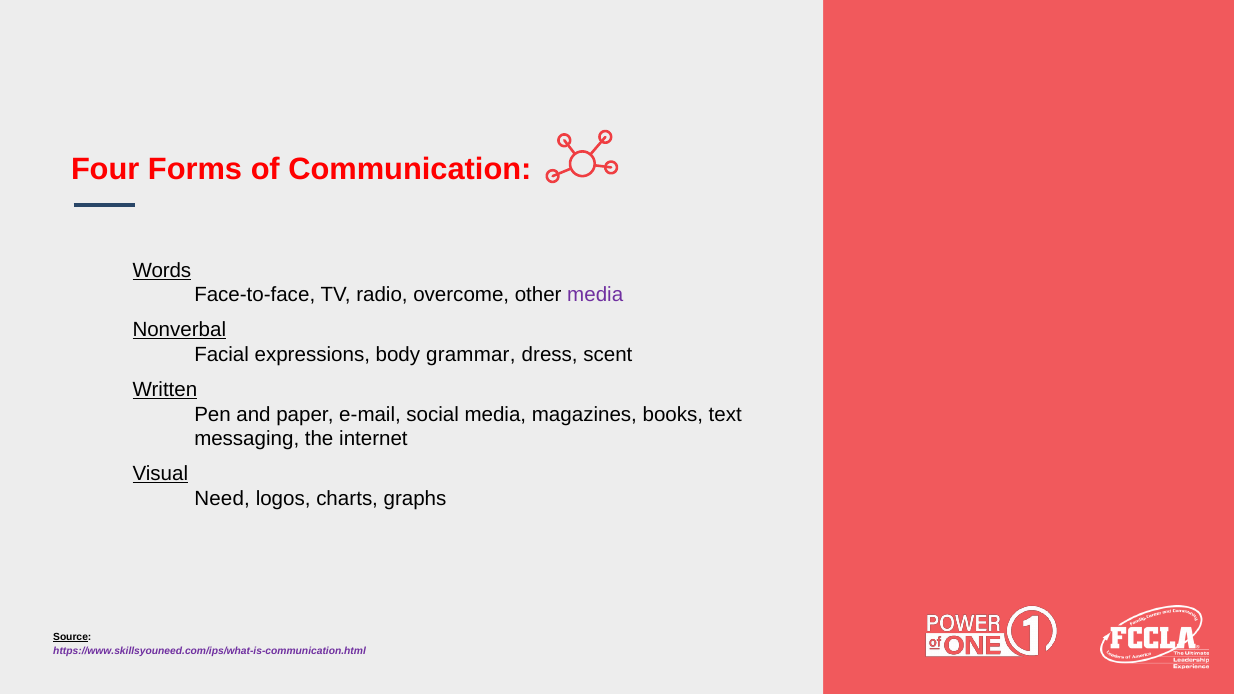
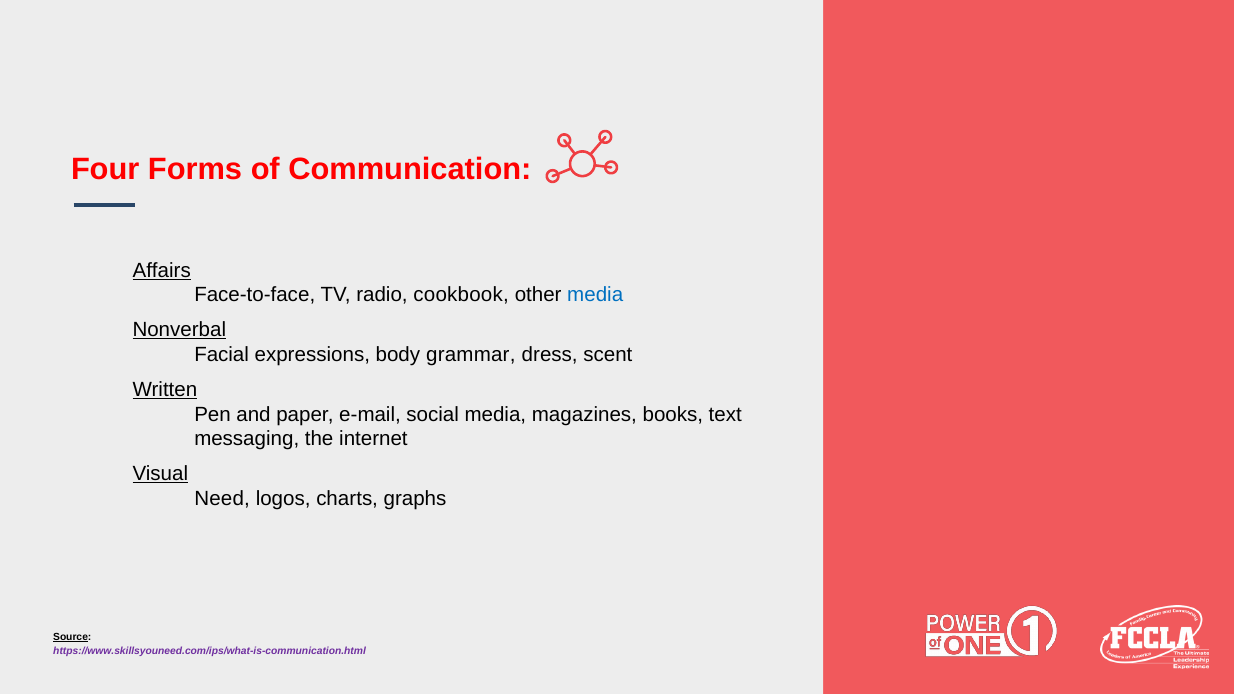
Words: Words -> Affairs (162, 270)
overcome: overcome -> cookbook (461, 295)
media colour: purple -> blue (595, 295)
